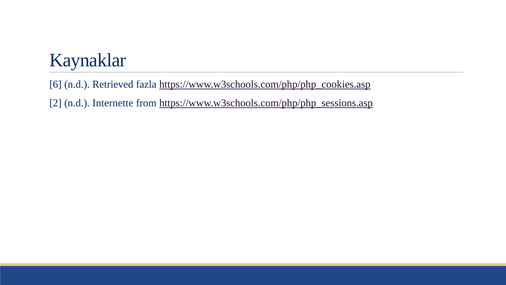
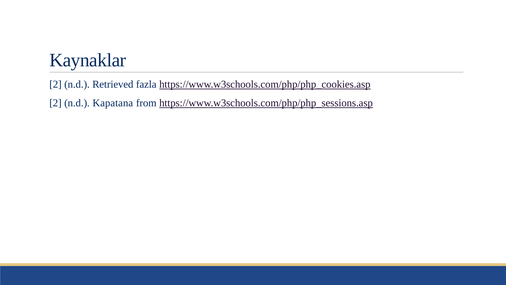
6: 6 -> 2 (55, 84)
Internette: Internette -> Kapatana (113, 103)
